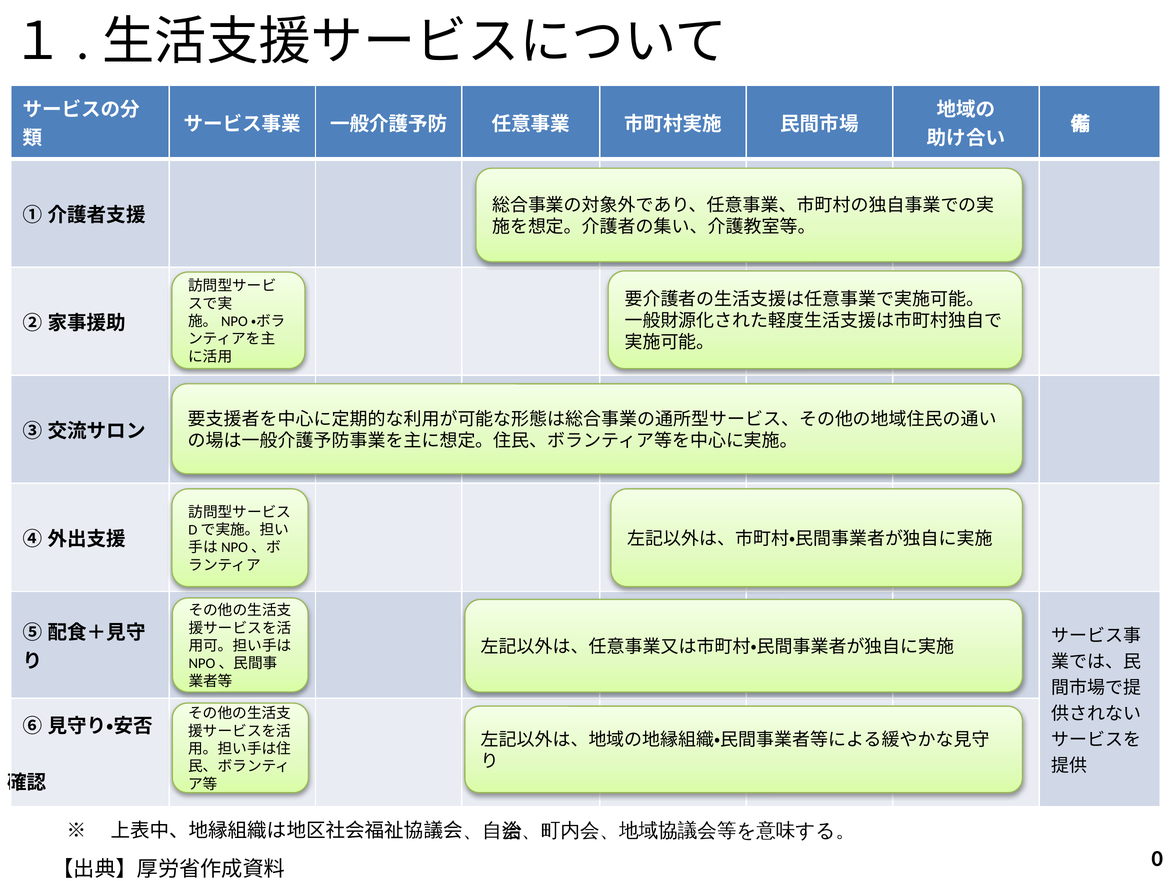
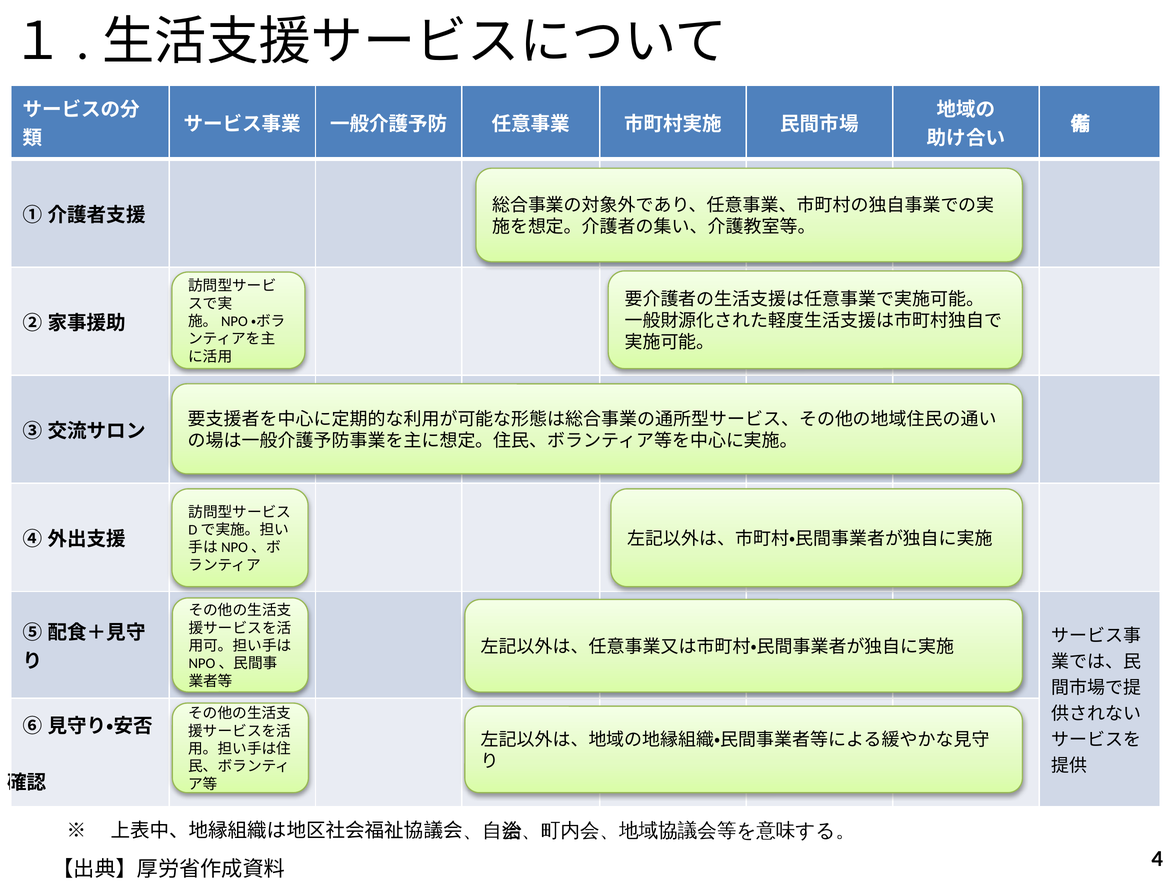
0: 0 -> 4 (1157, 858)
